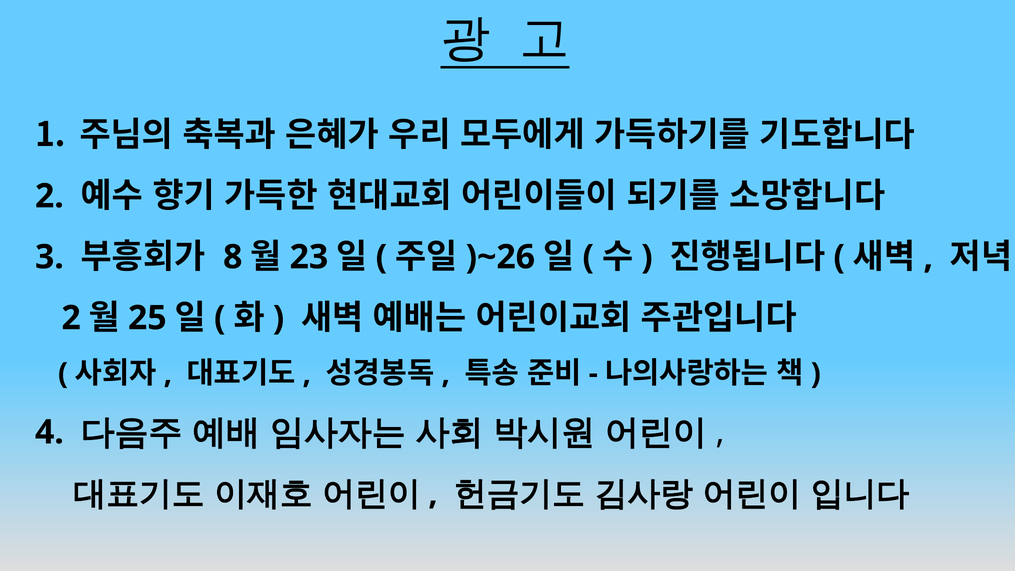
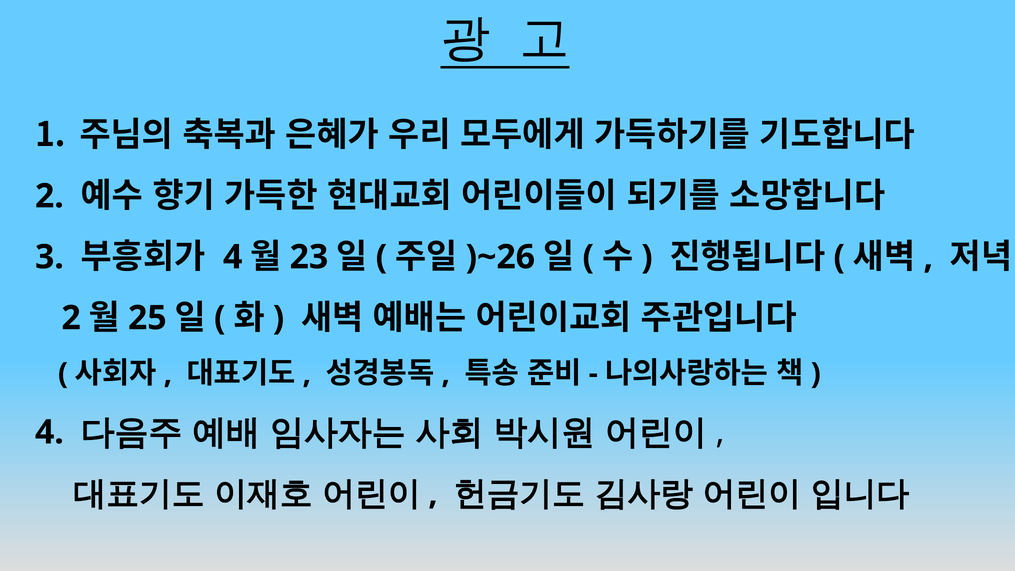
8: 8 -> 4 (233, 257)
